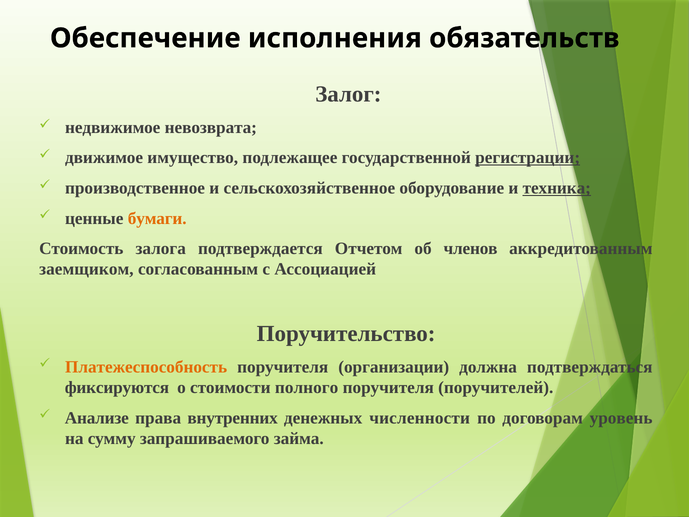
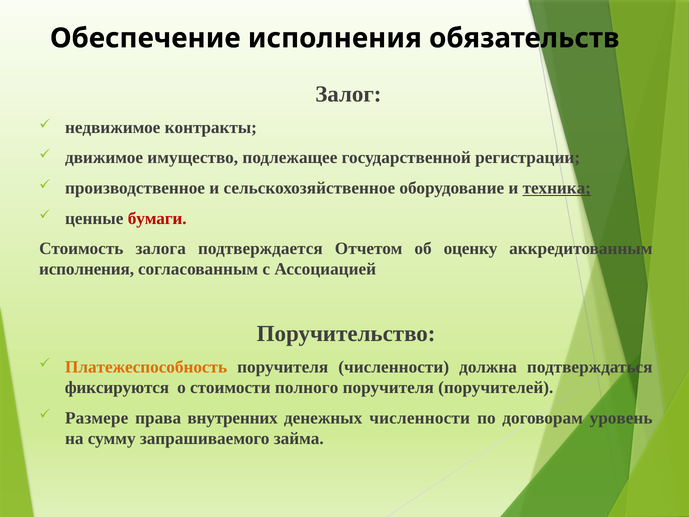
невозврата: невозврата -> контракты (211, 127)
регистрации underline: present -> none (528, 158)
бумаги colour: orange -> red (157, 218)
членов: членов -> оценку (471, 248)
заемщиком: заемщиком -> исполнения (87, 269)
поручителя организации: организации -> численности (394, 367)
Анализе: Анализе -> Размере (97, 418)
